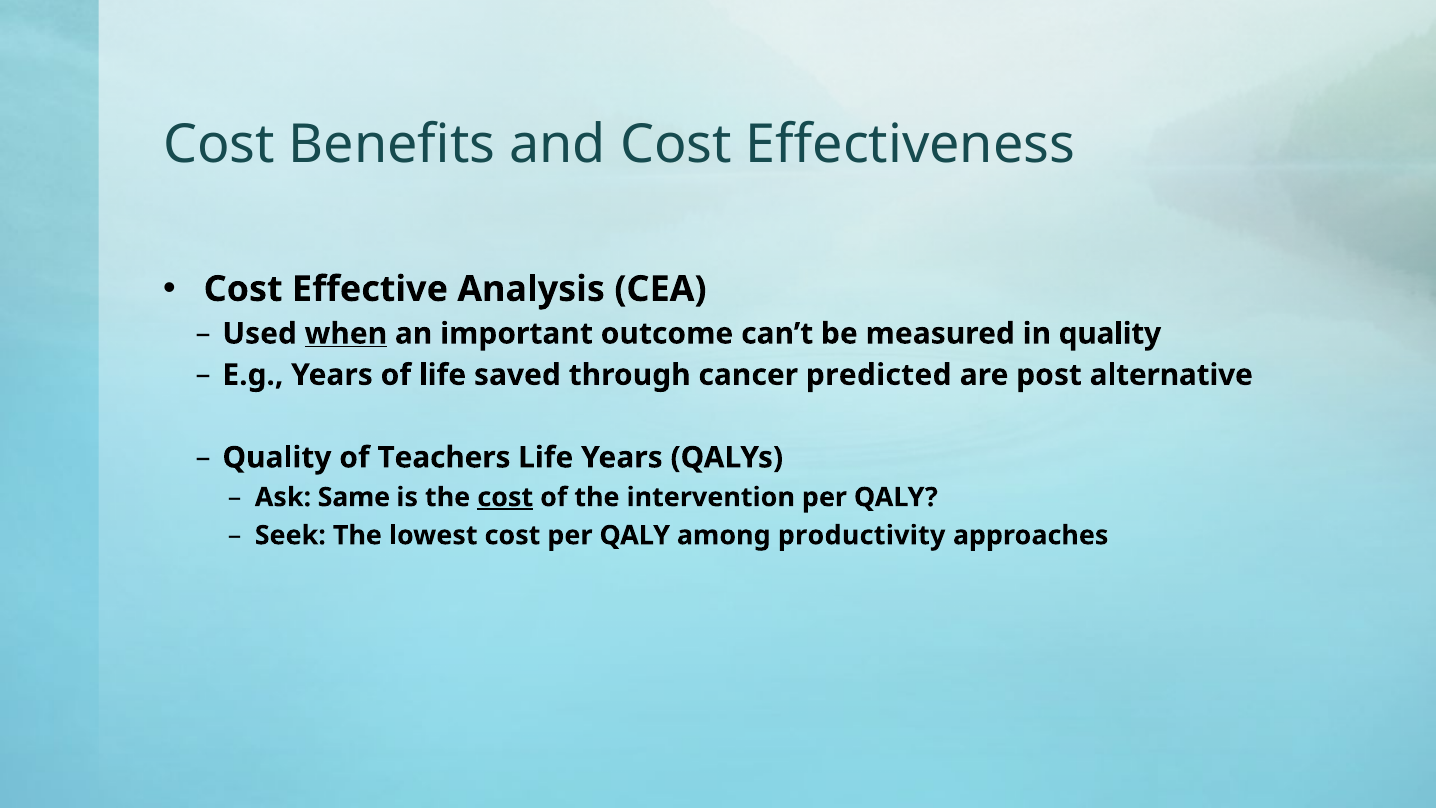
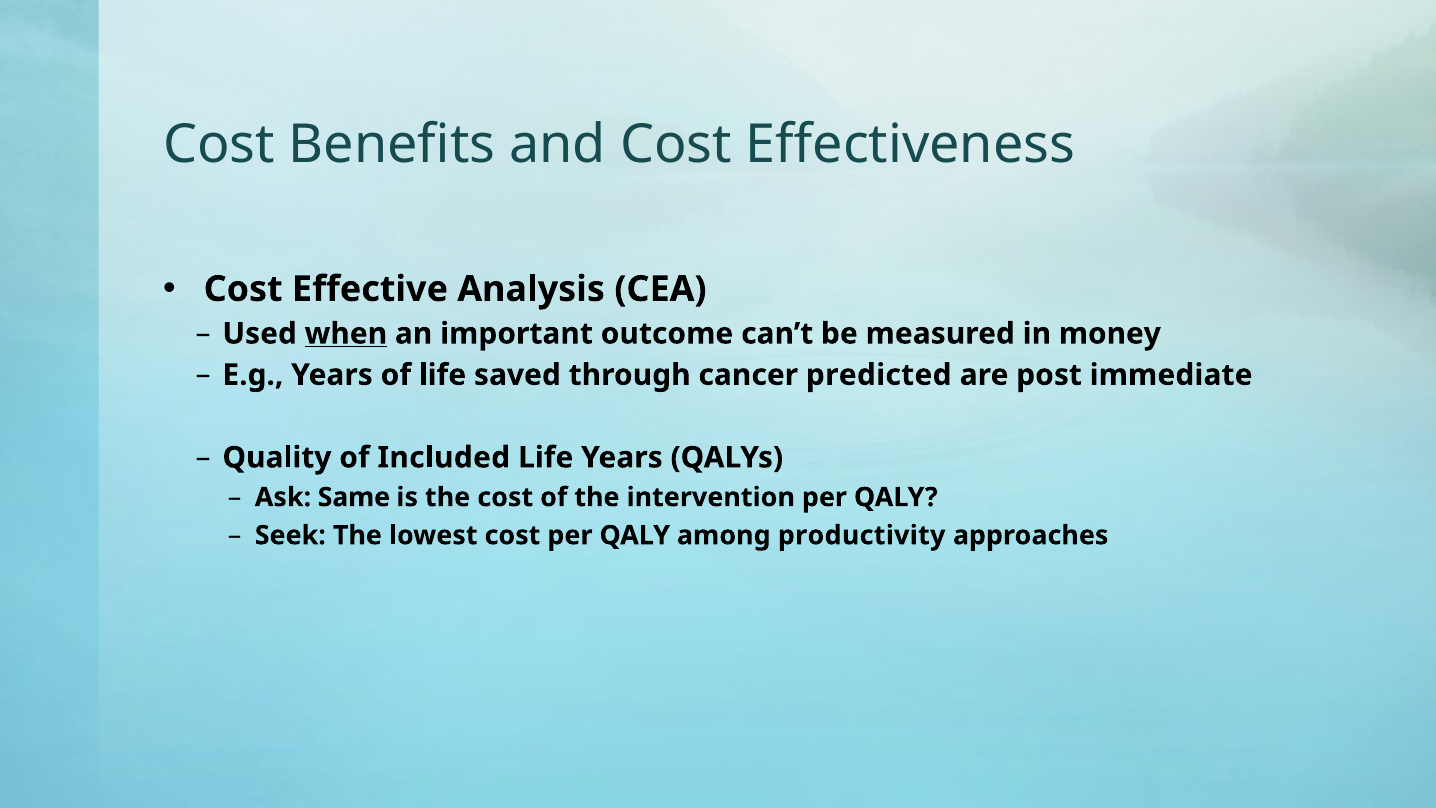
in quality: quality -> money (1110, 334)
alternative: alternative -> immediate (1171, 375)
Teachers: Teachers -> Included (444, 458)
cost underline: present -> none (505, 497)
